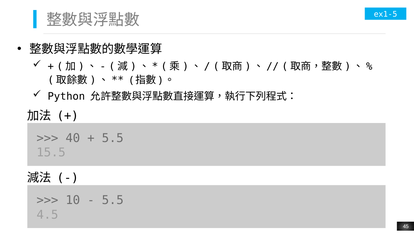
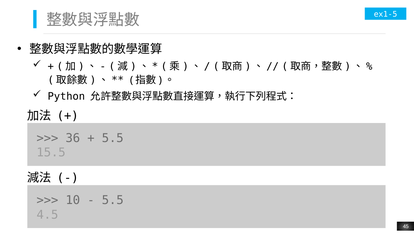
40: 40 -> 36 (73, 138)
